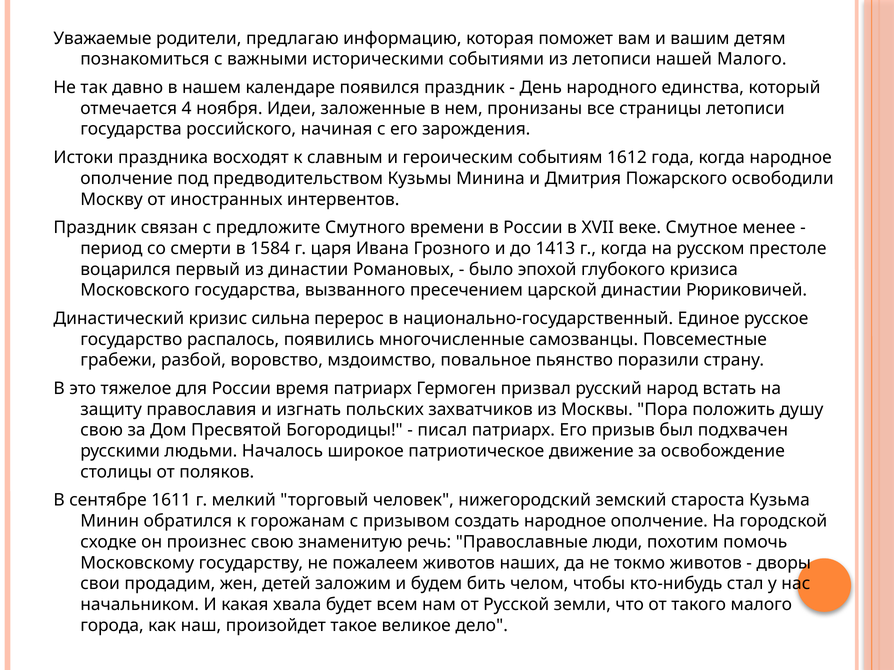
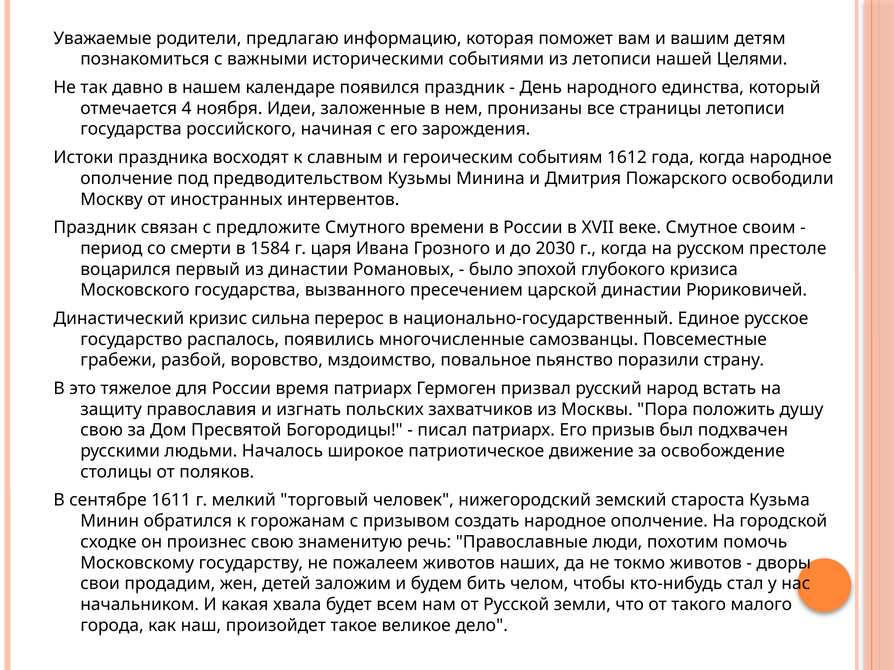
нашей Малого: Малого -> Целями (752, 59)
менее: менее -> своим (769, 228)
1413: 1413 -> 2030 (555, 249)
